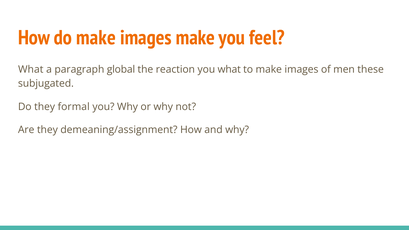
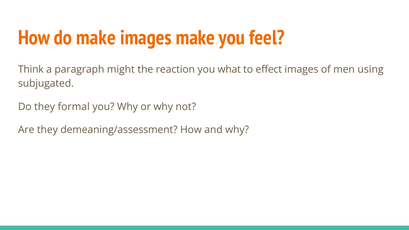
What: What -> Think (31, 69)
global: global -> might (121, 69)
to make: make -> effect (269, 69)
these: these -> using (371, 69)
demeaning/assignment: demeaning/assignment -> demeaning/assessment (119, 130)
